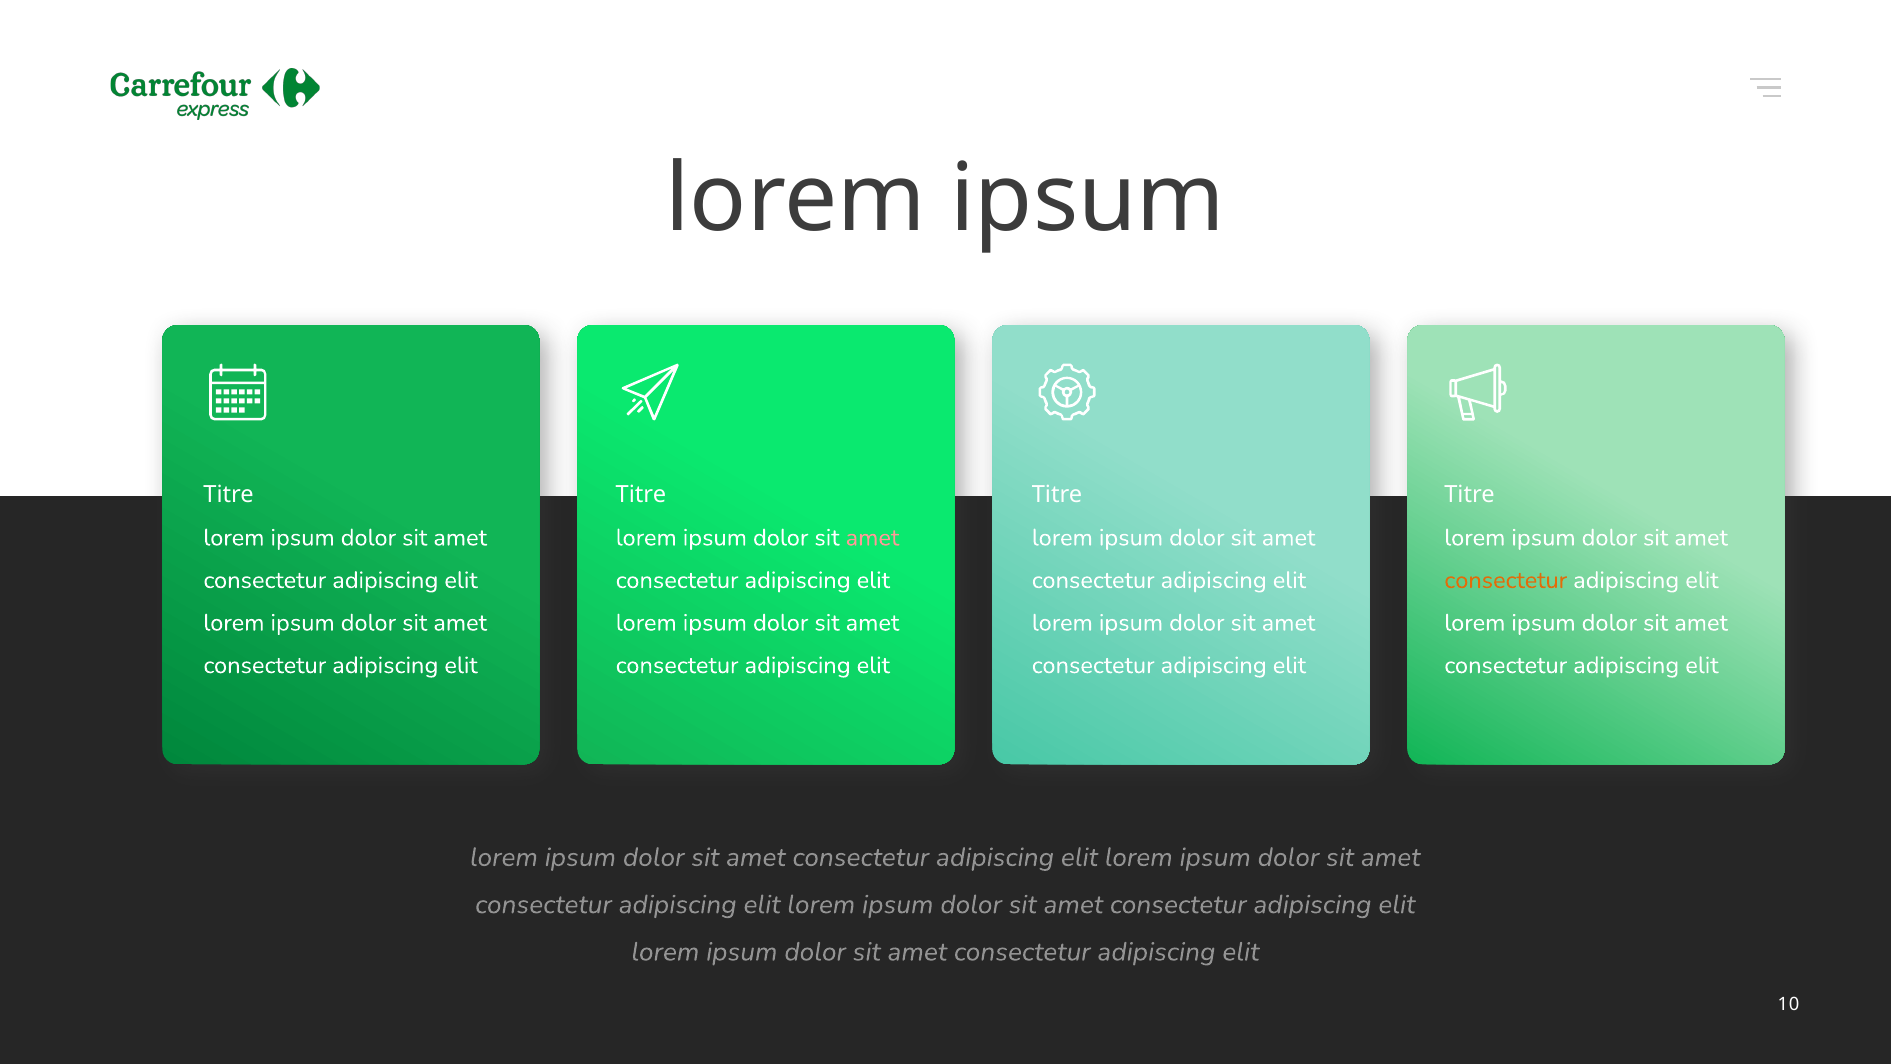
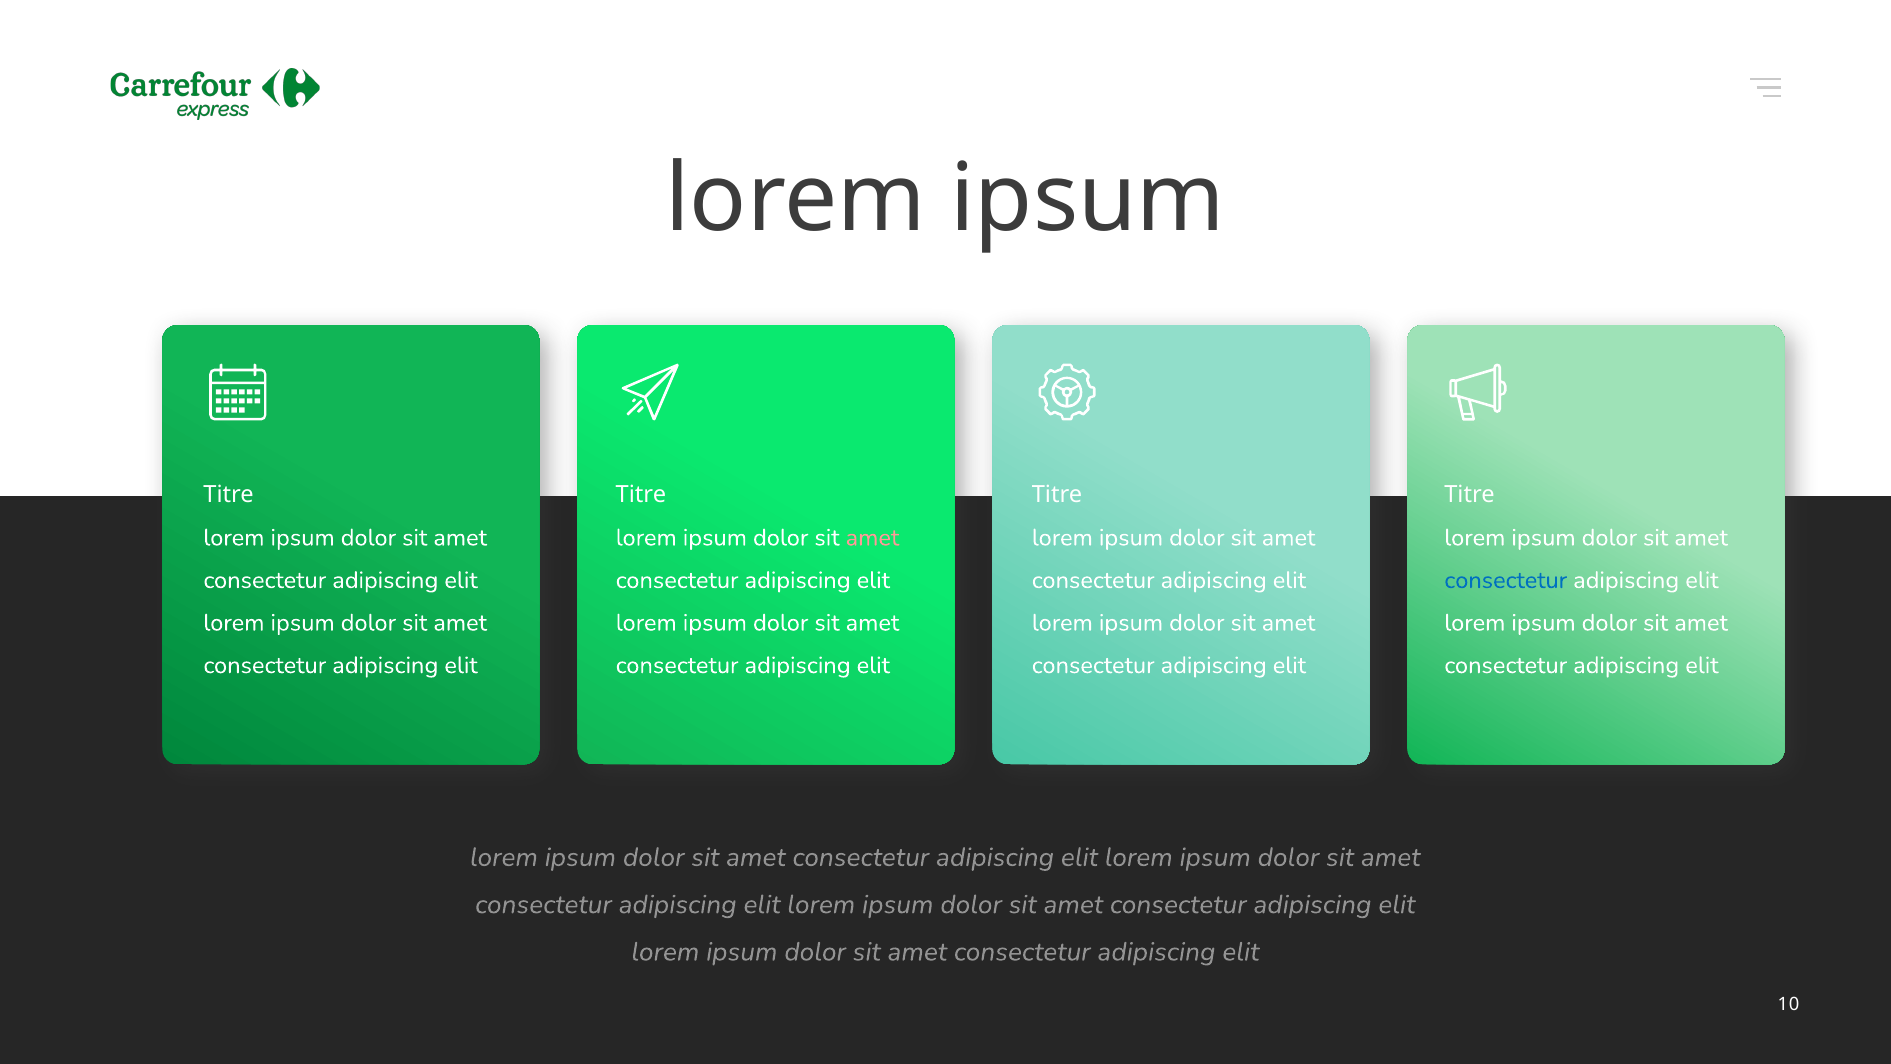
consectetur colour: orange -> blue (1506, 580)
